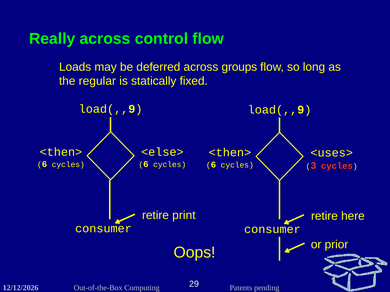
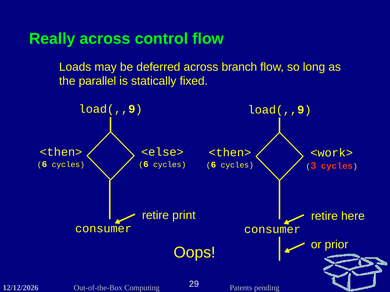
groups: groups -> branch (239, 67)
regular: regular -> parallel (97, 81)
<uses>: <uses> -> <work> (332, 153)
